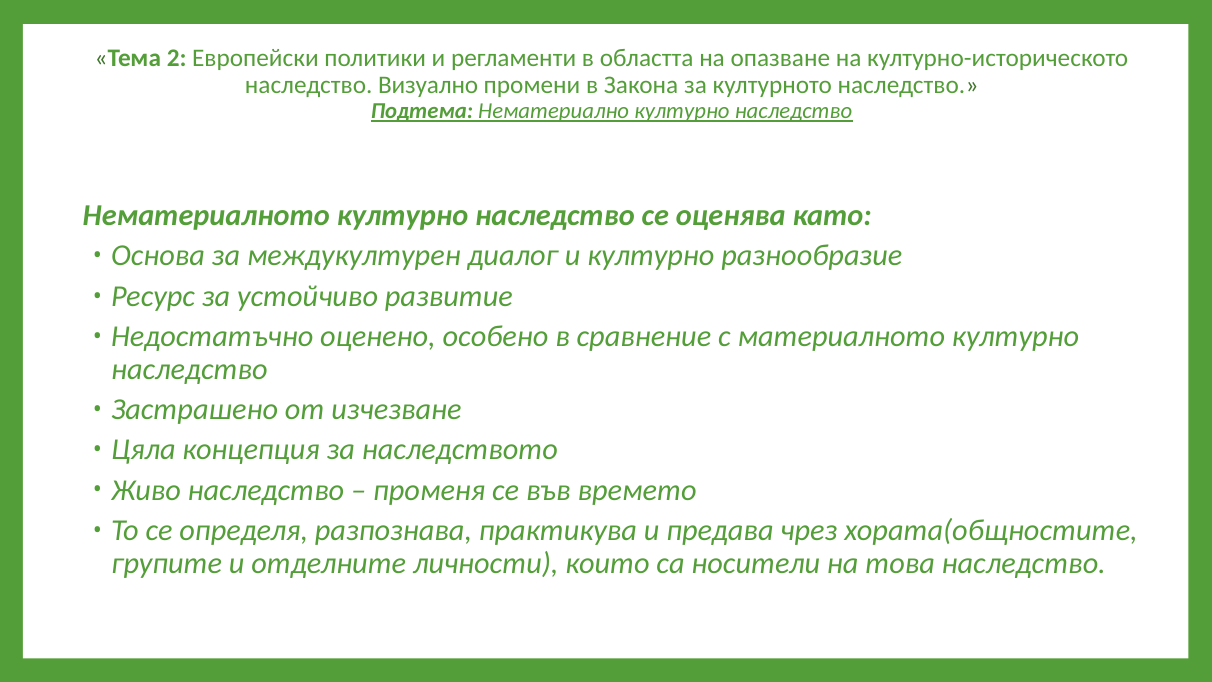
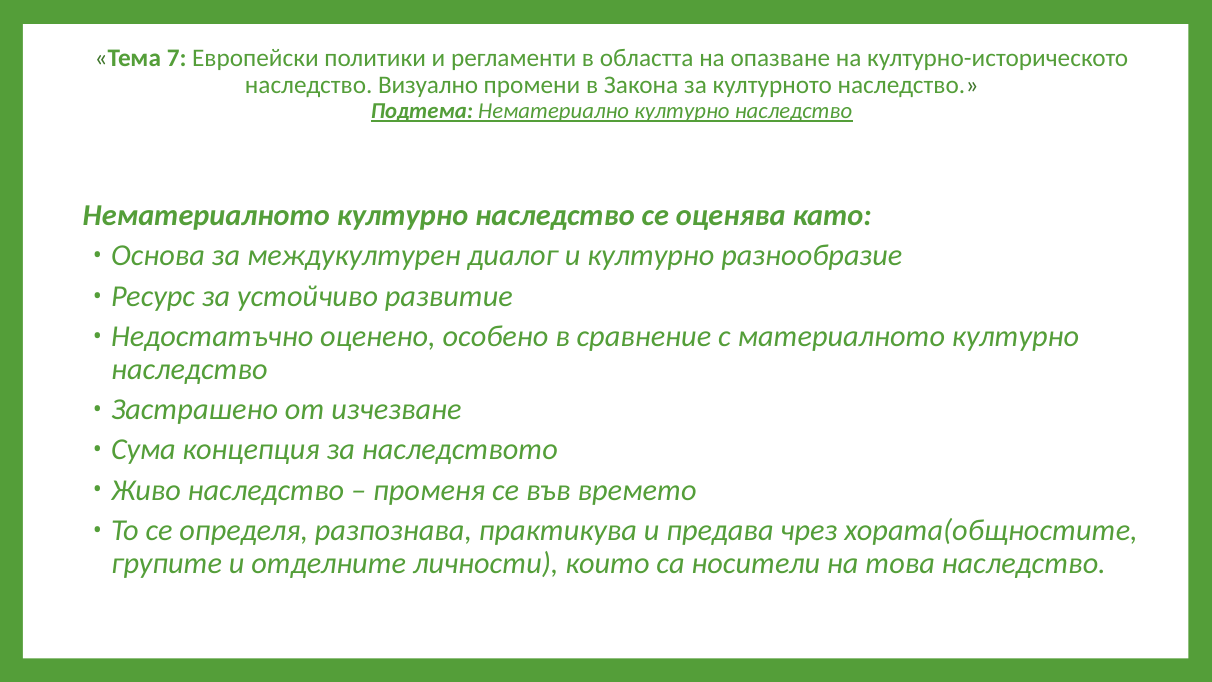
2: 2 -> 7 (177, 58)
Цяла: Цяла -> Сума (143, 450)
